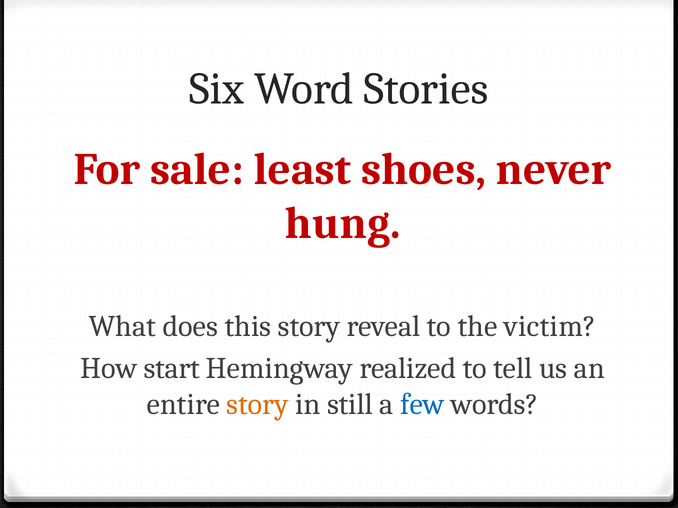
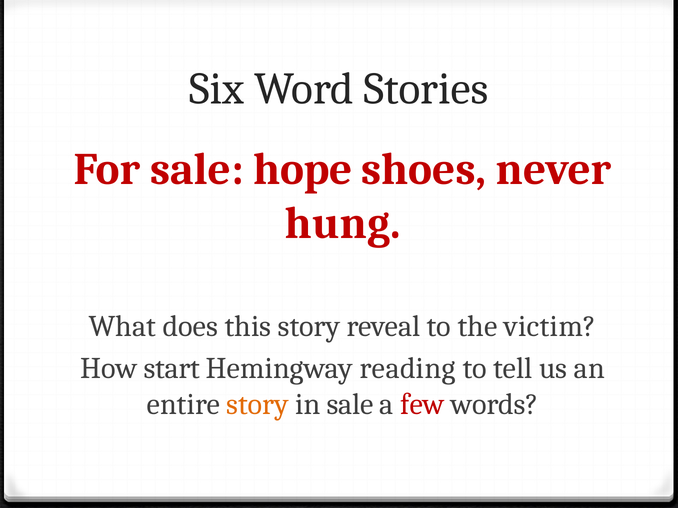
least: least -> hope (303, 169)
realized: realized -> reading (408, 369)
in still: still -> sale (350, 405)
few colour: blue -> red (422, 405)
